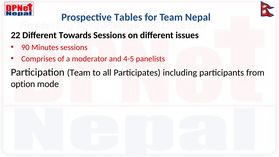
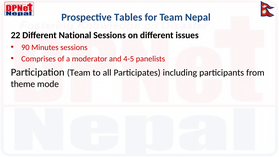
Towards: Towards -> National (75, 35)
option: option -> theme (23, 84)
